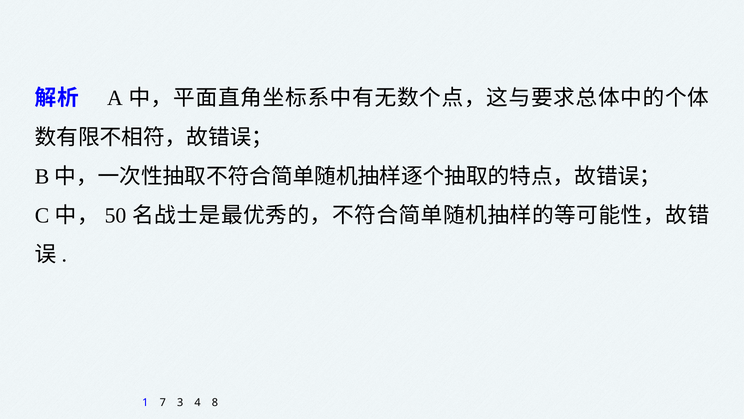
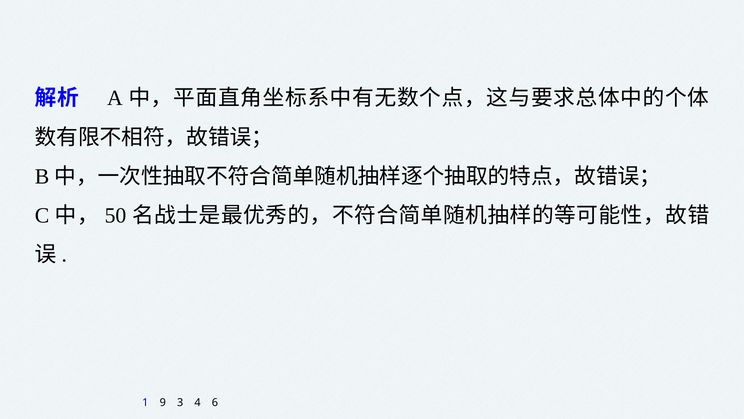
7: 7 -> 9 (163, 402)
8: 8 -> 6 (215, 402)
